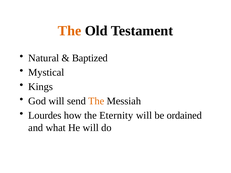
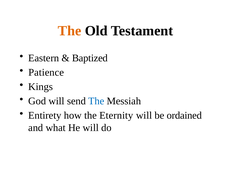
Natural: Natural -> Eastern (44, 58)
Mystical: Mystical -> Patience (46, 72)
The colour: orange -> blue (96, 101)
Lourdes: Lourdes -> Entirety (45, 116)
